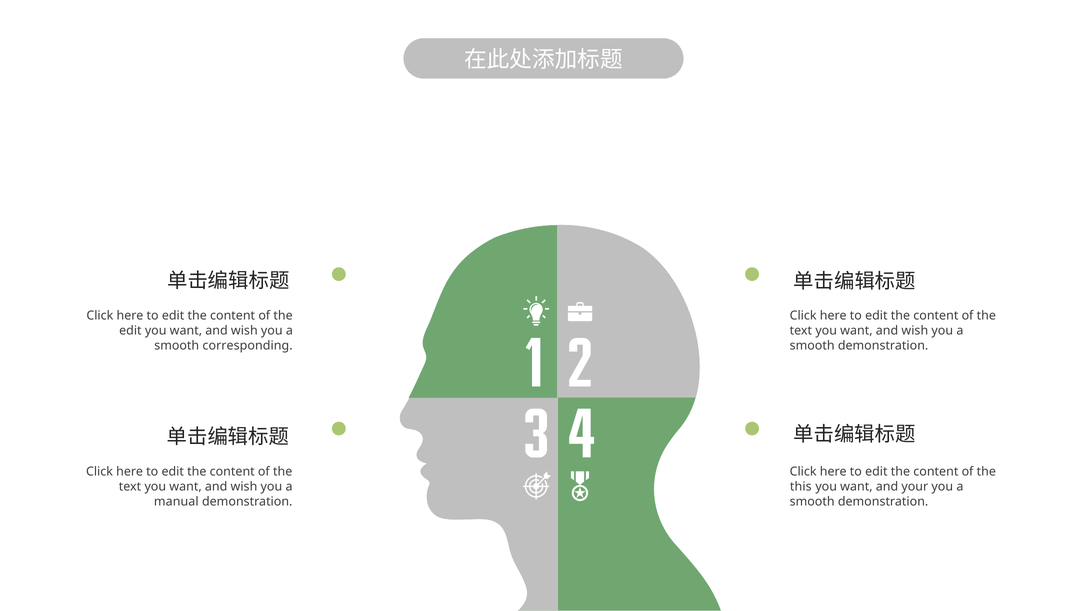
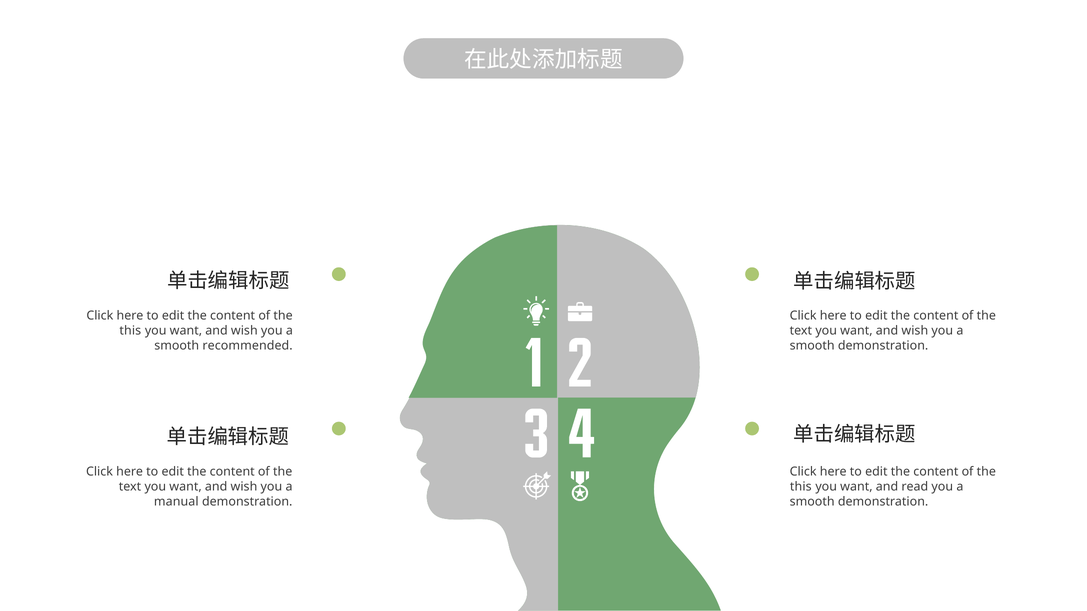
edit: edit -> this (130, 331)
corresponding: corresponding -> recommended (248, 346)
your: your -> read (915, 487)
